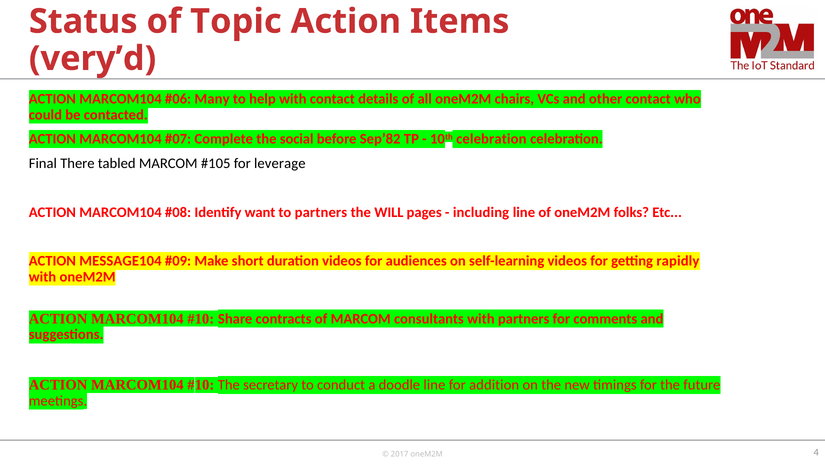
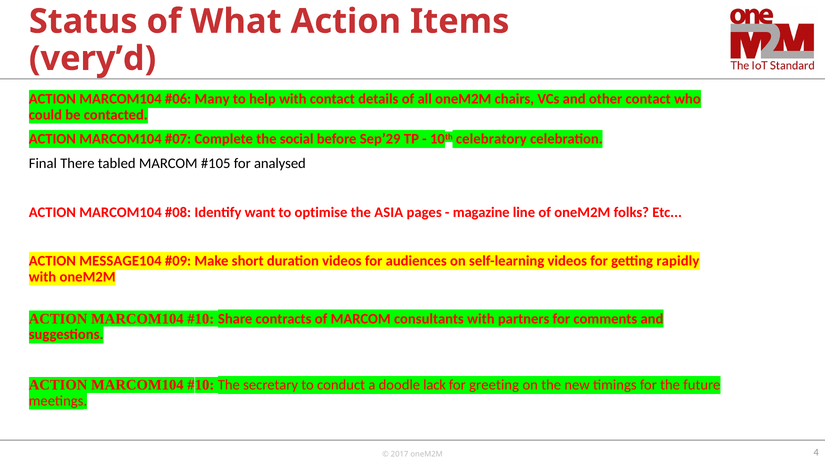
Topic: Topic -> What (236, 21)
Sep’82: Sep’82 -> Sep’29 (380, 139)
10th celebration: celebration -> celebratory (491, 139)
leverage: leverage -> analysed (280, 164)
to partners: partners -> optimise (321, 212)
WILL: WILL -> ASIA (389, 212)
including: including -> magazine (481, 212)
doodle line: line -> lack (435, 385)
addition: addition -> greeting (494, 385)
